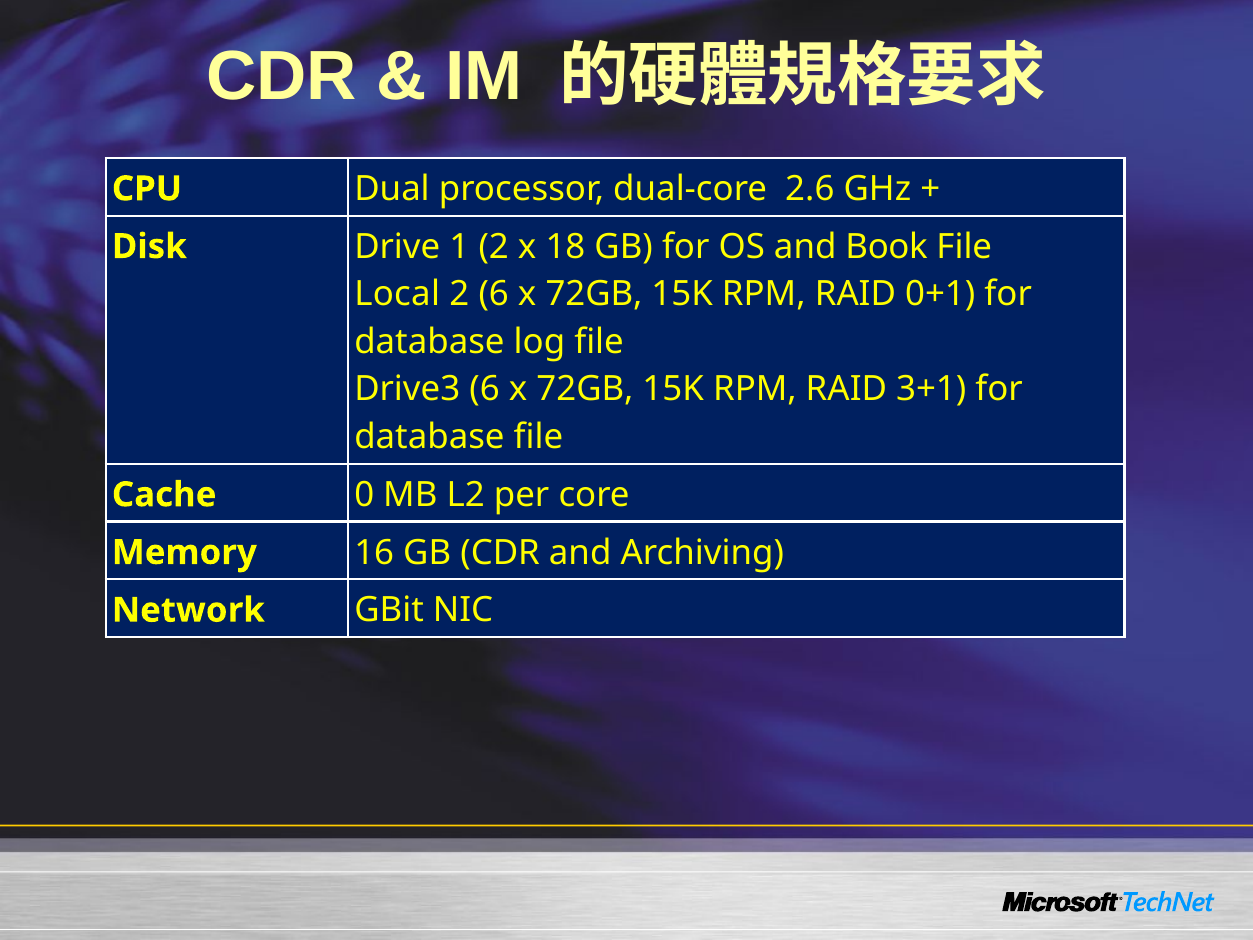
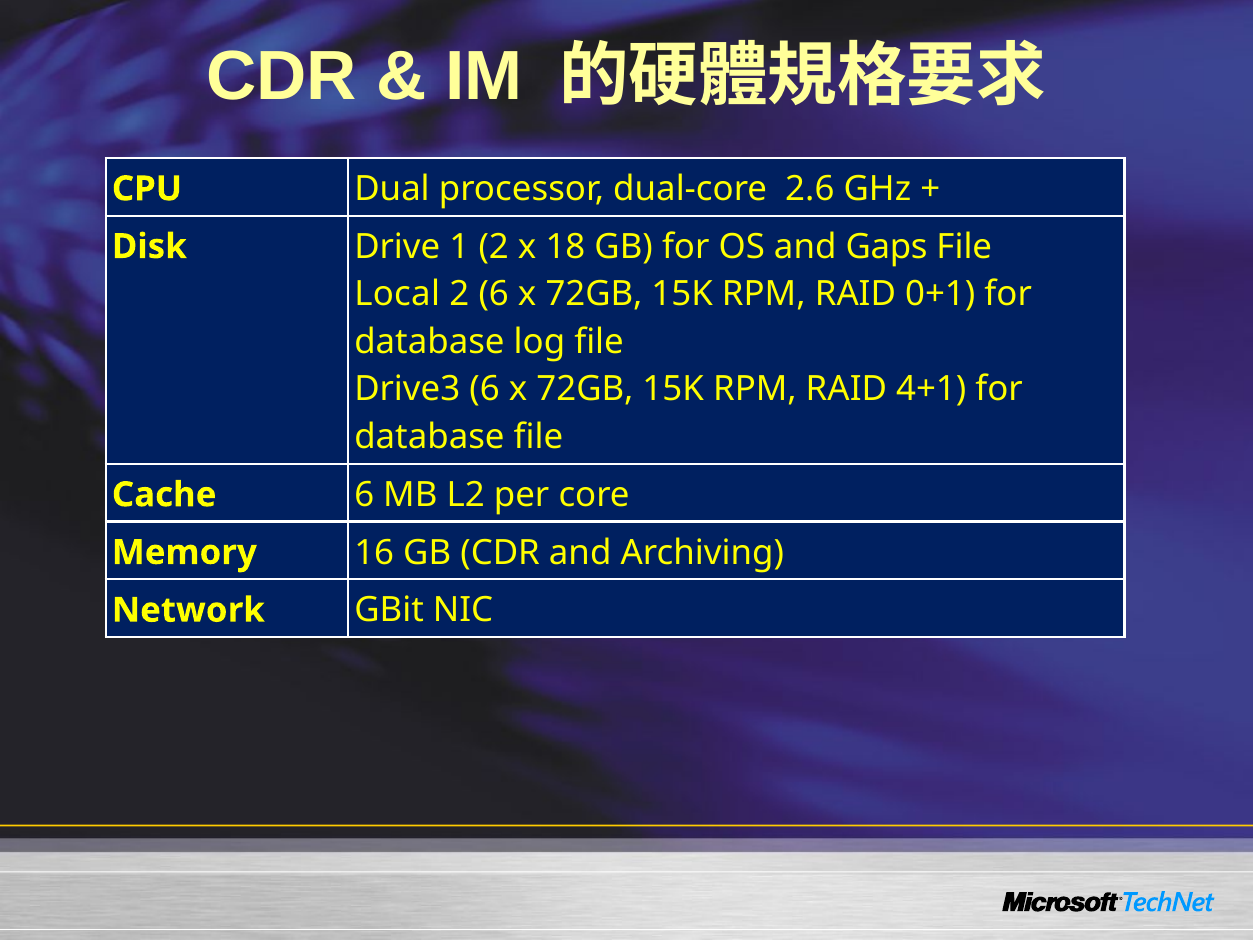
Book: Book -> Gaps (887, 247)
3+1: 3+1 -> 4+1 (931, 389)
Cache 0: 0 -> 6 (364, 495)
